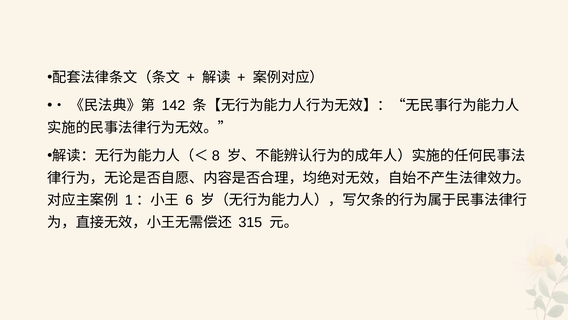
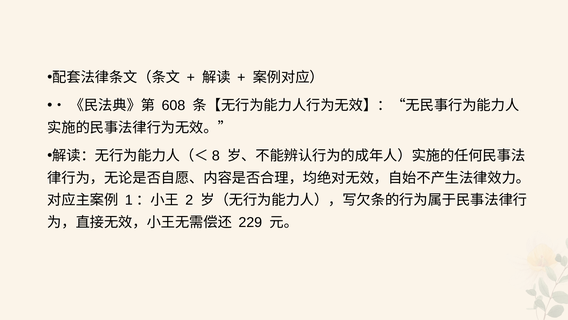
142: 142 -> 608 (173, 105)
6: 6 -> 2 (189, 200)
315: 315 -> 229 (250, 222)
